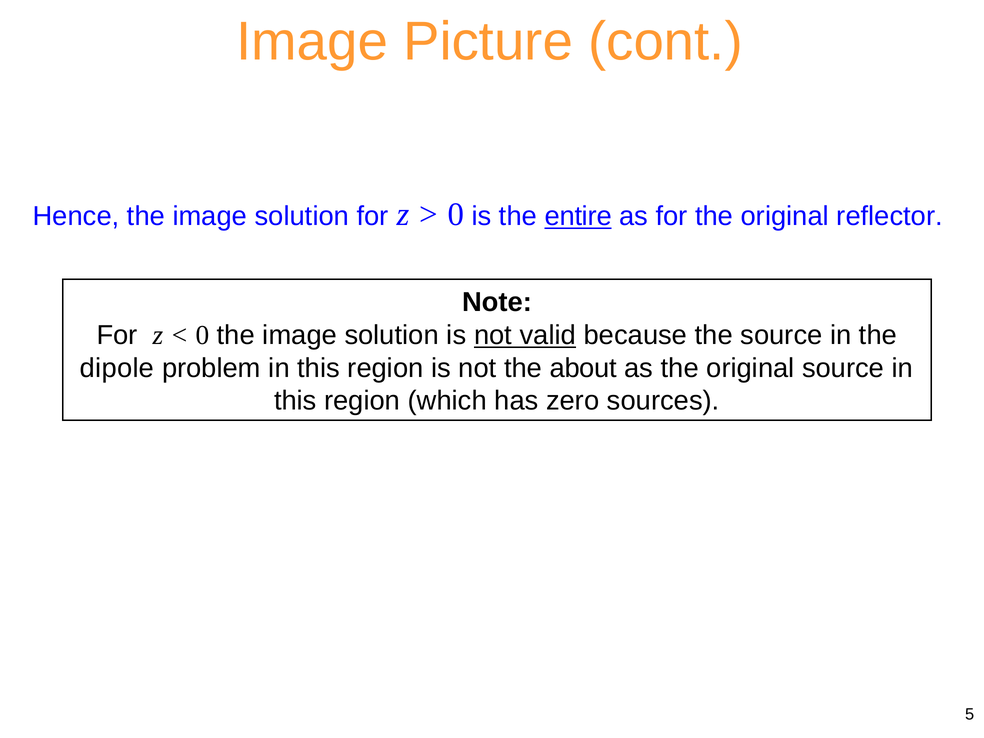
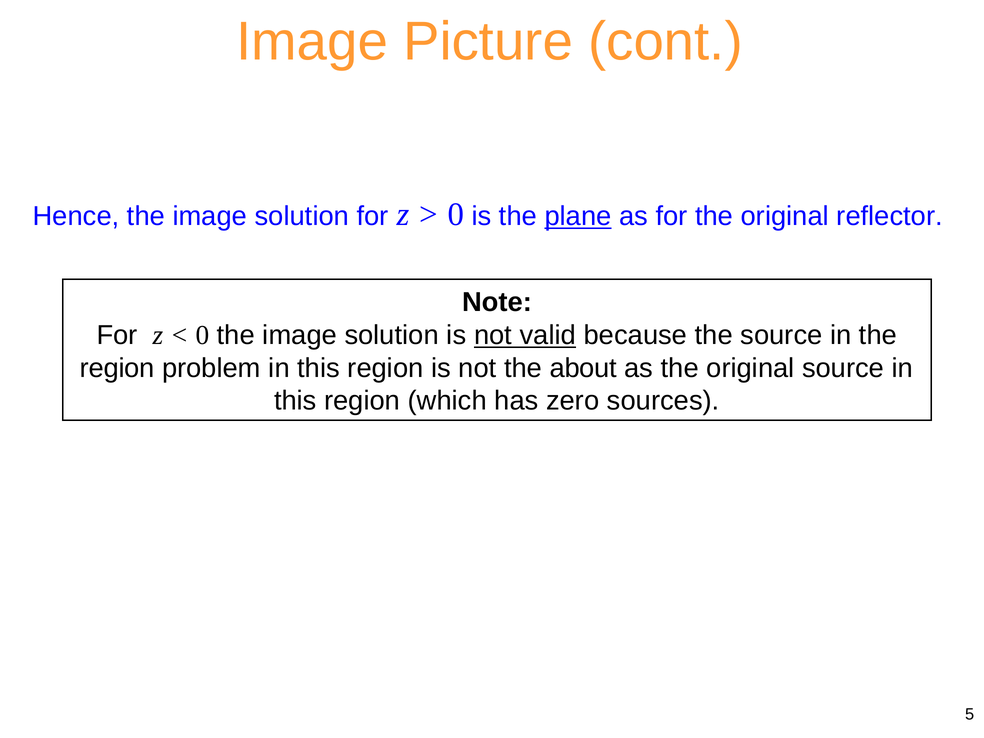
entire: entire -> plane (578, 216)
dipole: dipole -> region (117, 368)
